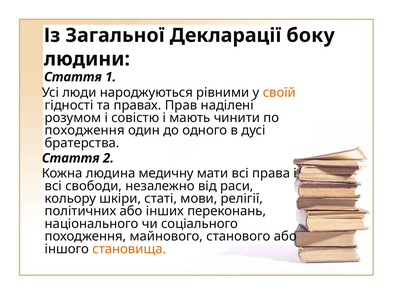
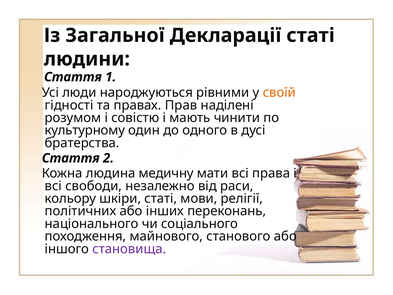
Декларації боку: боку -> статі (311, 35)
походження: походження -> культурному (85, 130)
становища colour: orange -> purple (129, 249)
